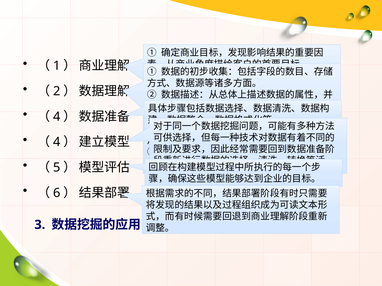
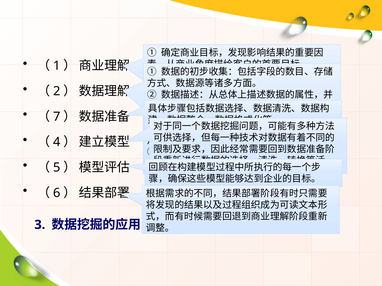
4: 4 -> 7 (57, 117)
